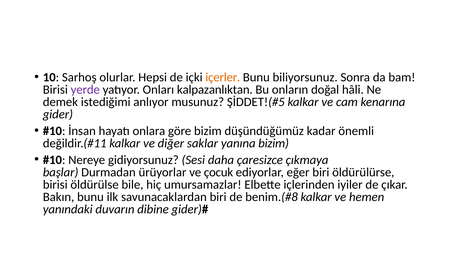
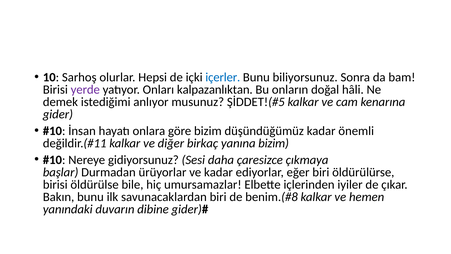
içerler colour: orange -> blue (223, 77)
saklar: saklar -> birkaç (203, 143)
ve çocuk: çocuk -> kadar (218, 172)
